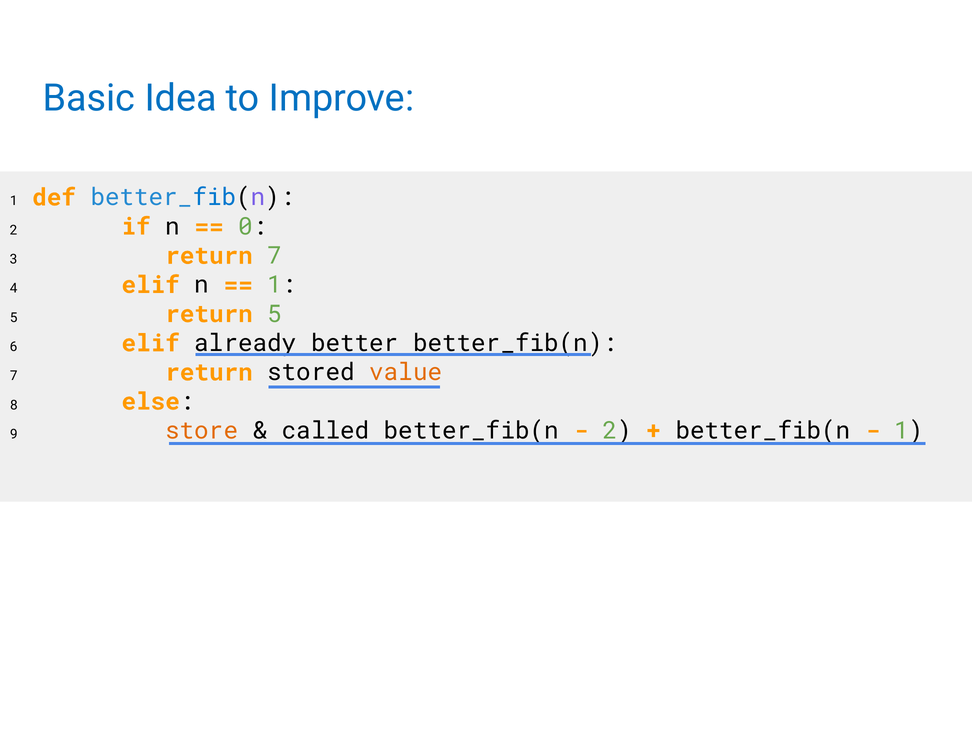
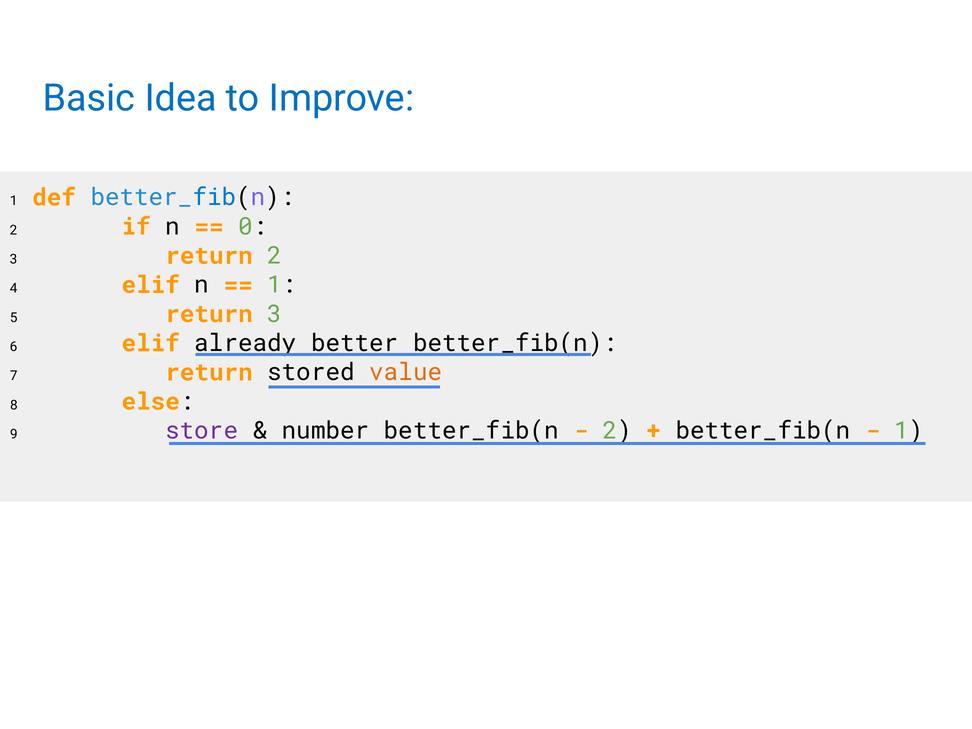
return 7: 7 -> 2 (275, 256)
return 5: 5 -> 3 (275, 314)
store colour: orange -> purple (202, 431)
called: called -> number (326, 431)
